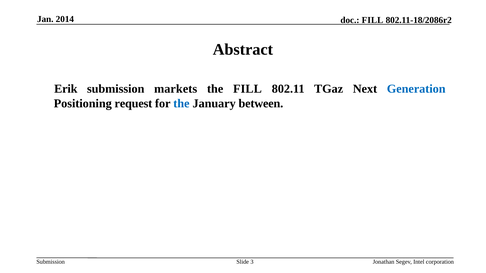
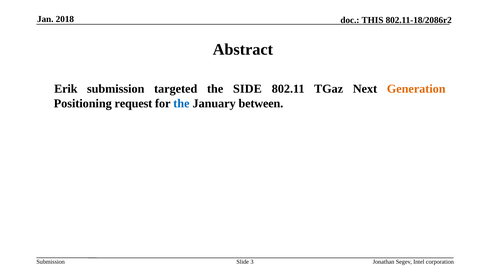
2014: 2014 -> 2018 (65, 19)
FILL: FILL -> THIS (373, 20)
markets: markets -> targeted (176, 89)
the FILL: FILL -> SIDE (247, 89)
Generation colour: blue -> orange (416, 89)
